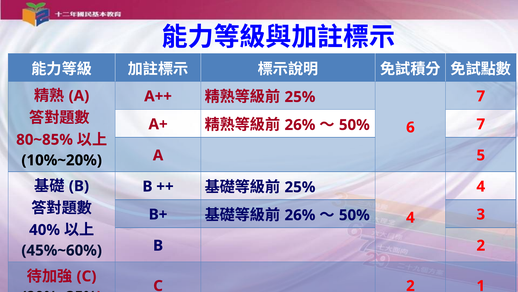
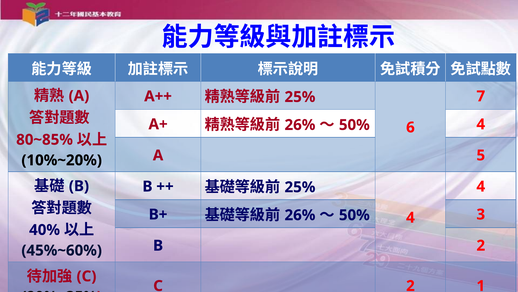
7: 7 -> 4 (481, 124)
